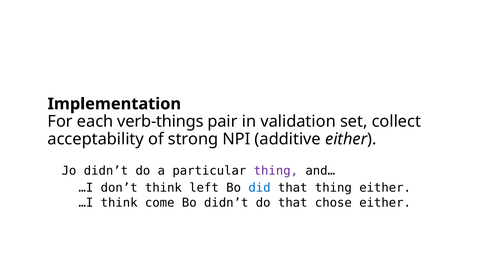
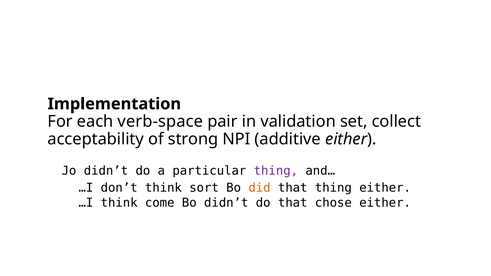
verb-things: verb-things -> verb-space (160, 122)
left: left -> sort (204, 188)
did colour: blue -> orange (259, 188)
